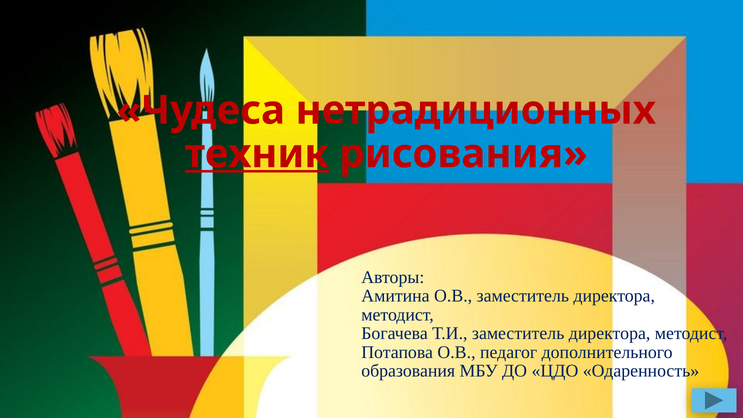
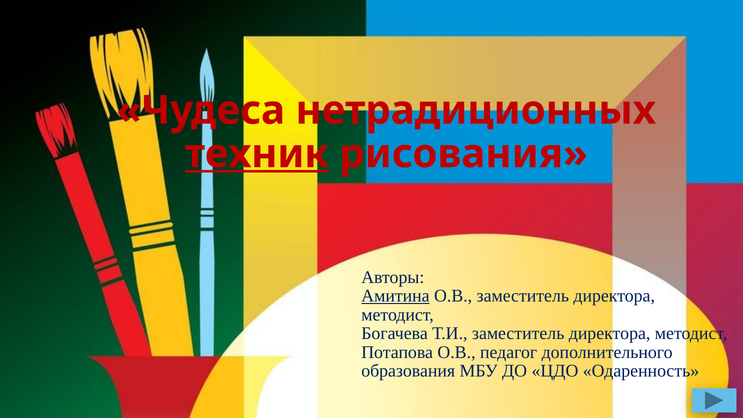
Амитина underline: none -> present (395, 296)
